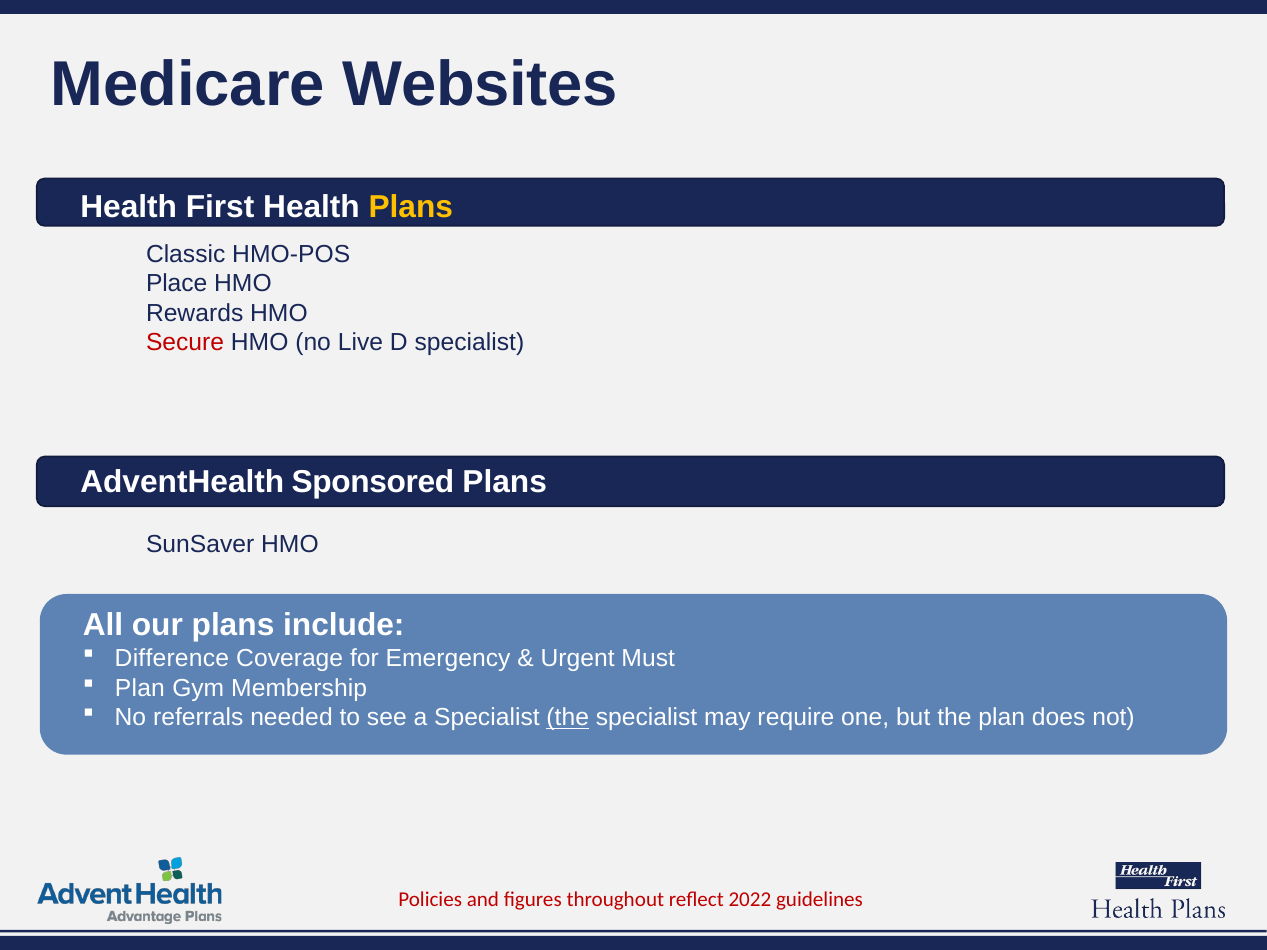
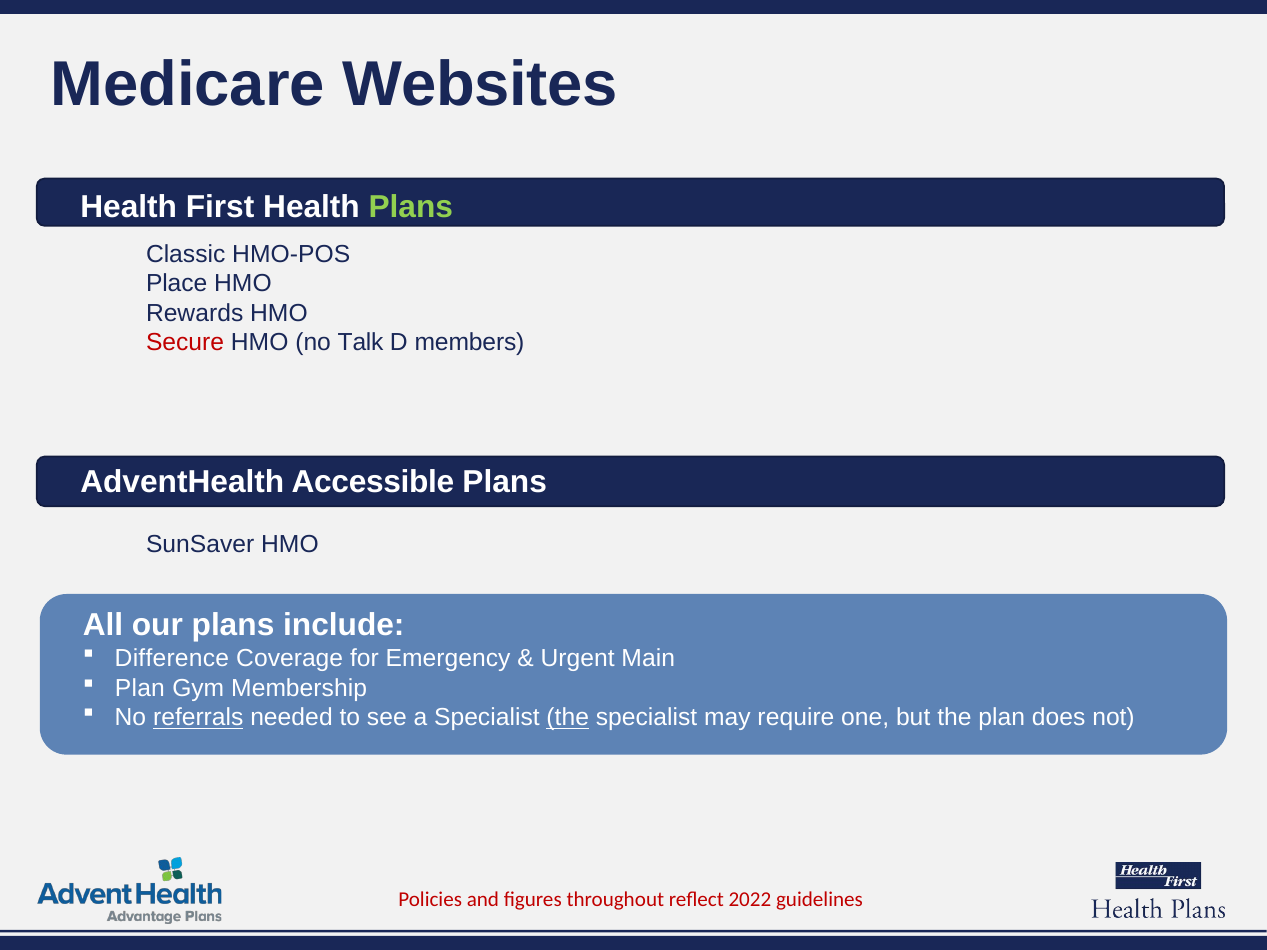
Plans colour: yellow -> light green (411, 207)
Live: Live -> Talk (361, 343)
D specialist: specialist -> members (470, 343)
Sponsored: Sponsored -> Accessible (373, 483)
Must: Must -> Main (648, 659)
referrals underline: none -> present (198, 718)
